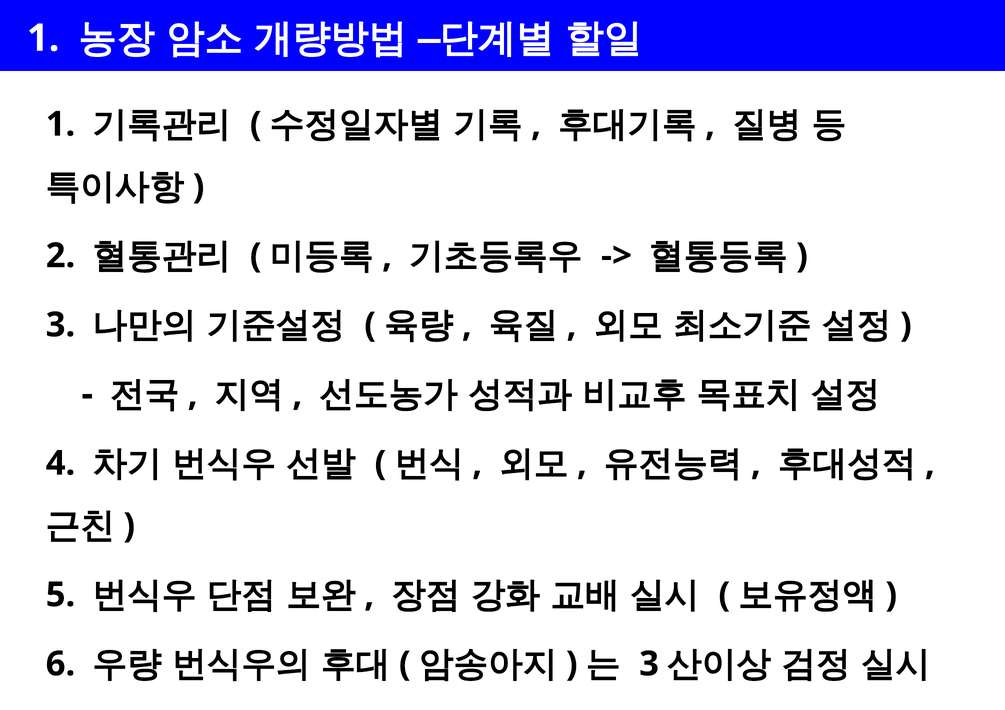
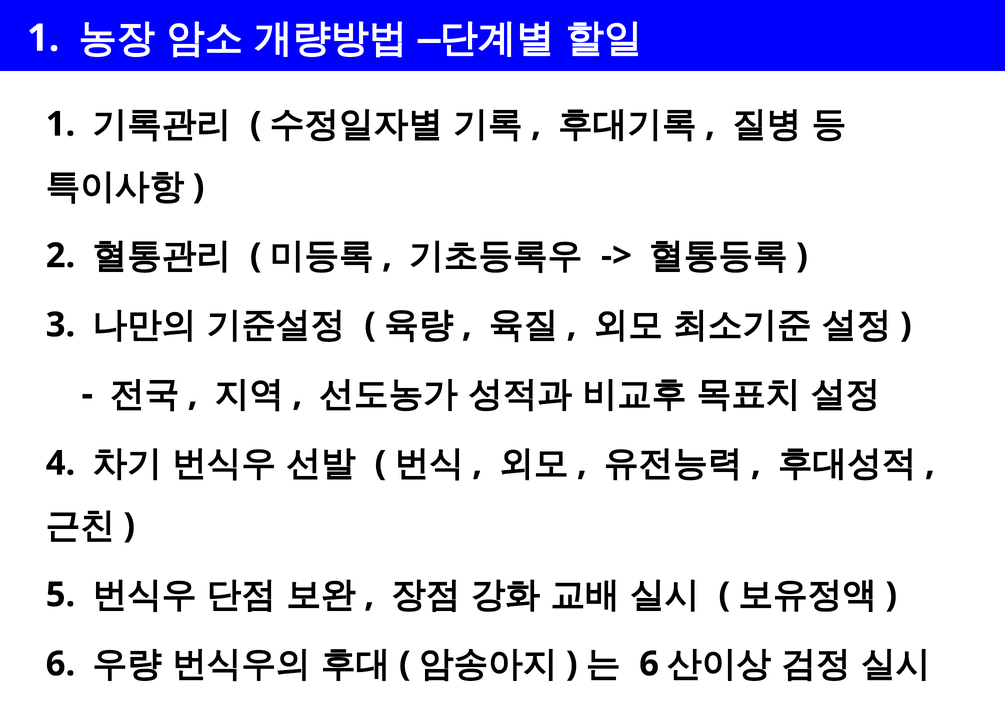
3: 3 -> 6 (649, 665)
